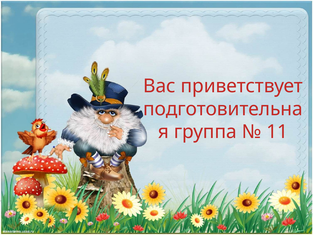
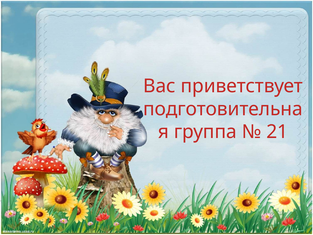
11: 11 -> 21 (277, 132)
